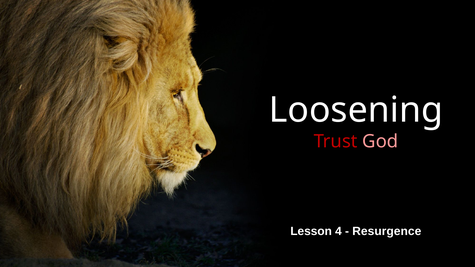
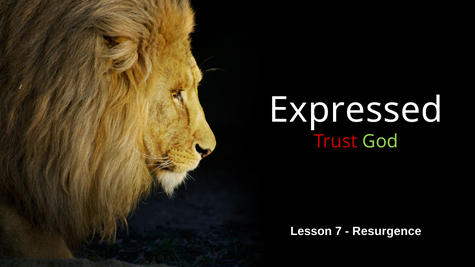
Loosening: Loosening -> Expressed (356, 110)
God colour: pink -> light green (380, 141)
4: 4 -> 7 (338, 231)
